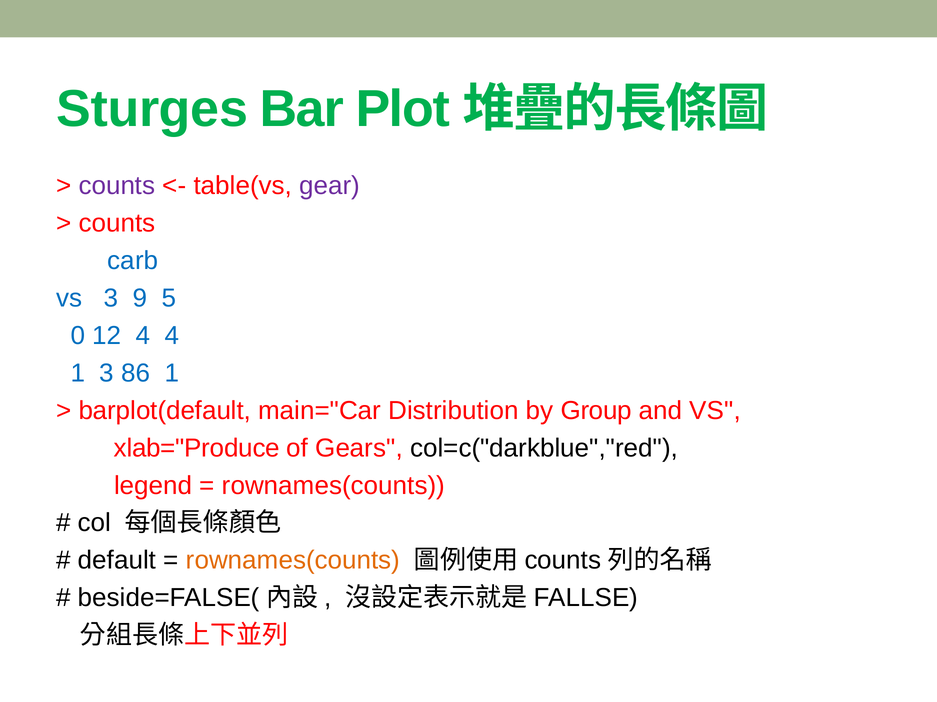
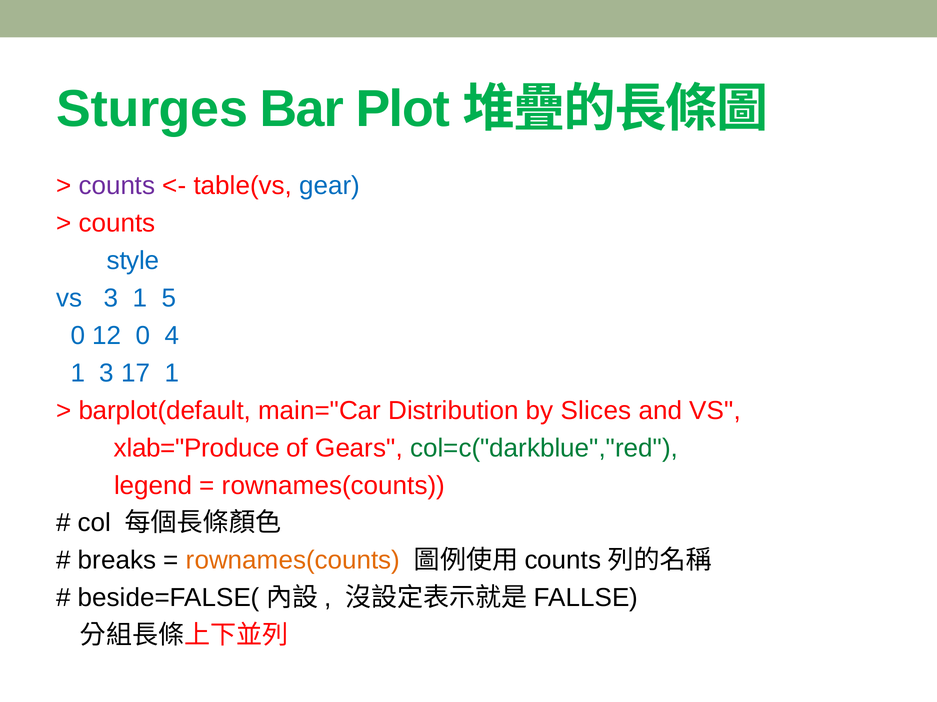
gear colour: purple -> blue (330, 186)
carb: carb -> style (133, 261)
3 9: 9 -> 1 (140, 299)
12 4: 4 -> 0 (143, 336)
86: 86 -> 17 (136, 374)
Group: Group -> Slices (596, 411)
col=c("darkblue","red colour: black -> green (544, 448)
default: default -> breaks (117, 561)
